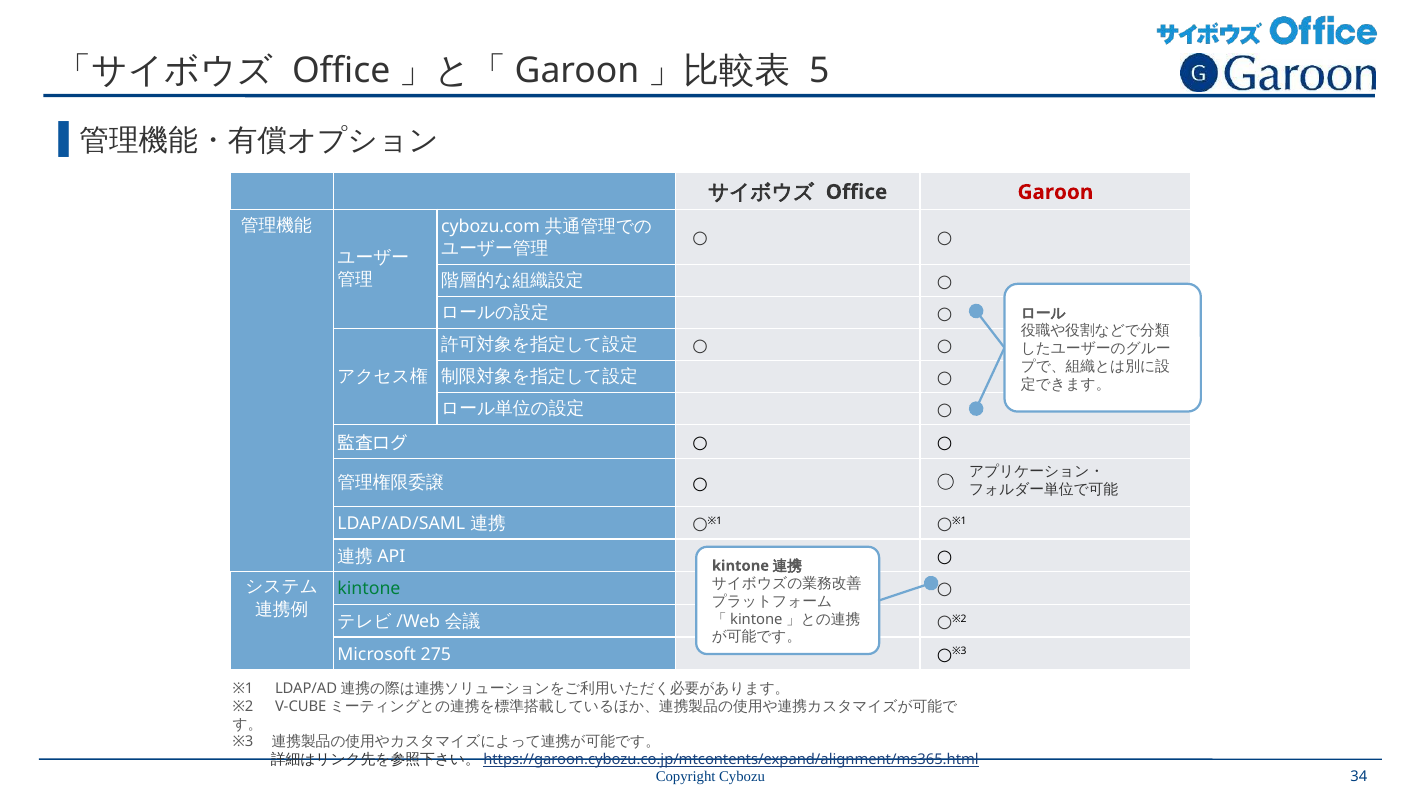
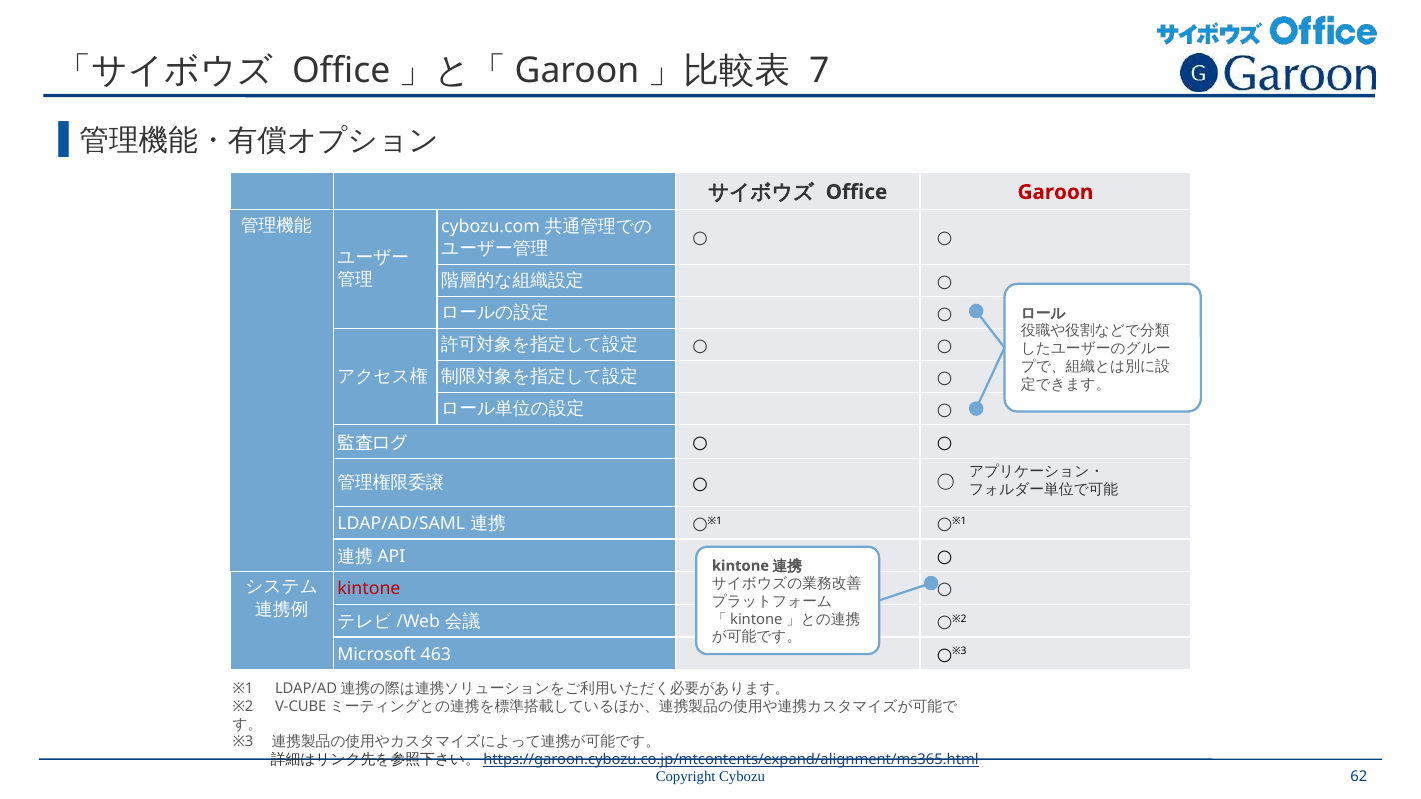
5: 5 -> 7 (819, 71)
kintone colour: green -> red (369, 589)
275: 275 -> 463 (436, 655)
34: 34 -> 62 (1359, 777)
